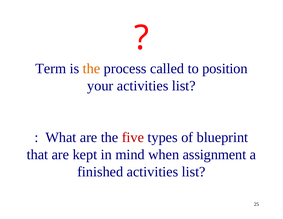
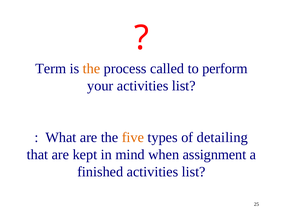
position: position -> perform (225, 69)
five colour: red -> orange (133, 137)
blueprint: blueprint -> detailing (222, 137)
